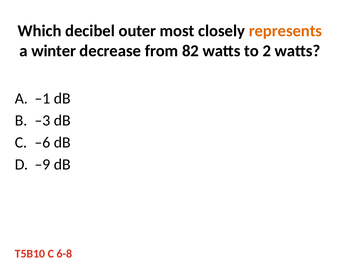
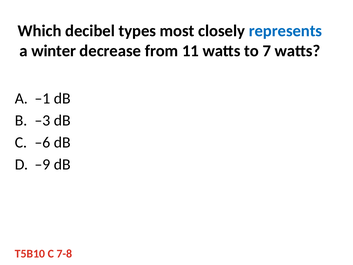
outer: outer -> types (137, 31)
represents colour: orange -> blue (285, 31)
82: 82 -> 11 (190, 51)
2: 2 -> 7 (267, 51)
6-8: 6-8 -> 7-8 (64, 253)
